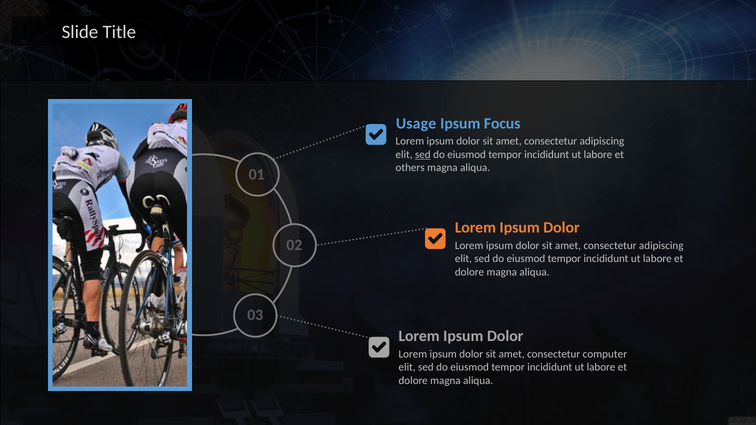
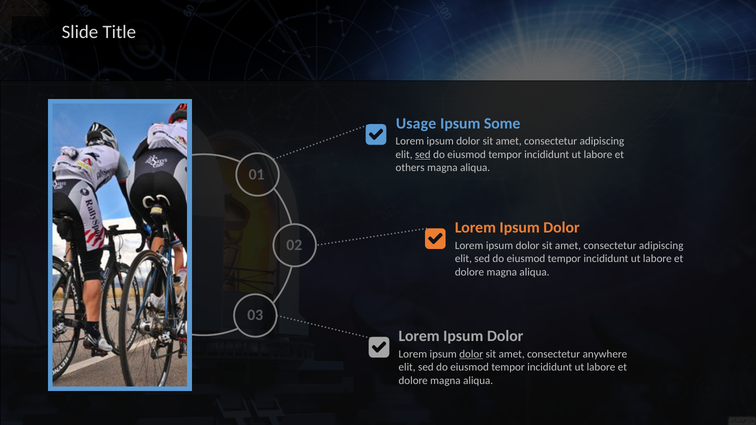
Focus: Focus -> Some (502, 123)
dolor underline: none -> present (471, 354)
computer: computer -> anywhere (605, 354)
